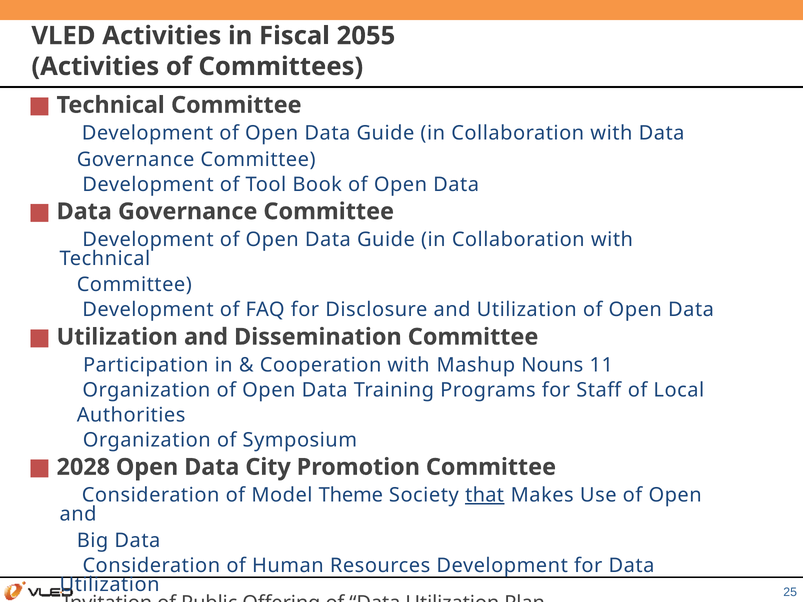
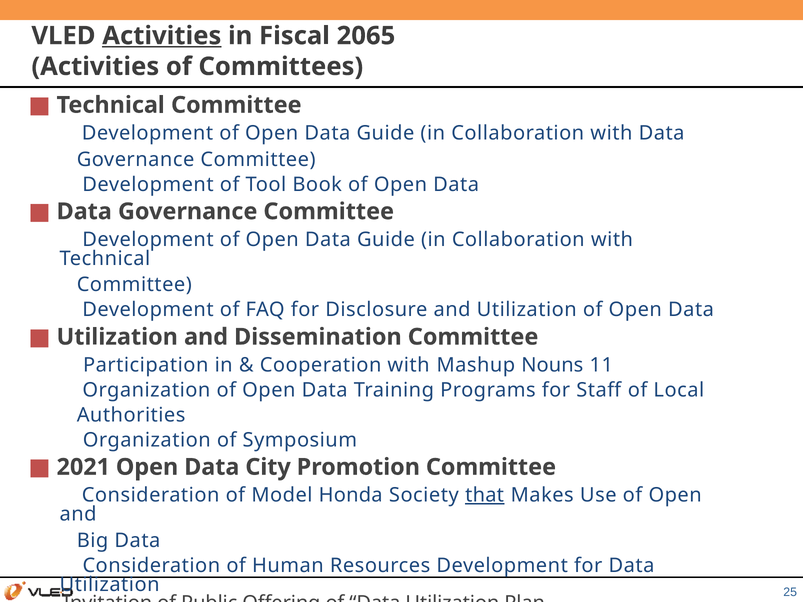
Activities underline: none -> present (162, 36)
2055: 2055 -> 2065 (366, 36)
2028: 2028 -> 2021 (83, 467)
Theme: Theme -> Honda (351, 495)
